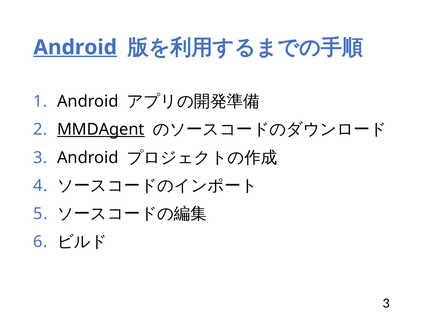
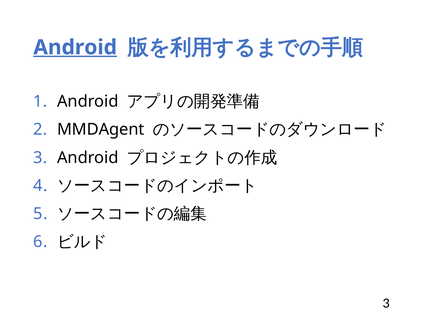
MMDAgent underline: present -> none (101, 130)
